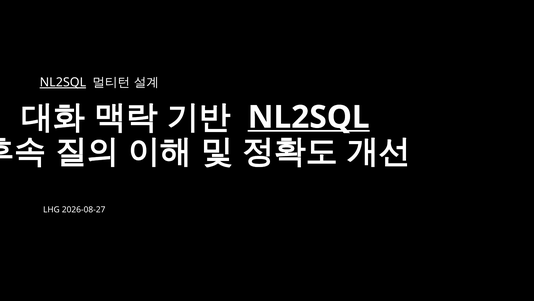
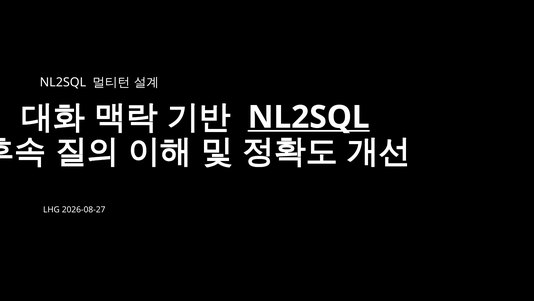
NL2SQL underline: present -> none (63, 82)
